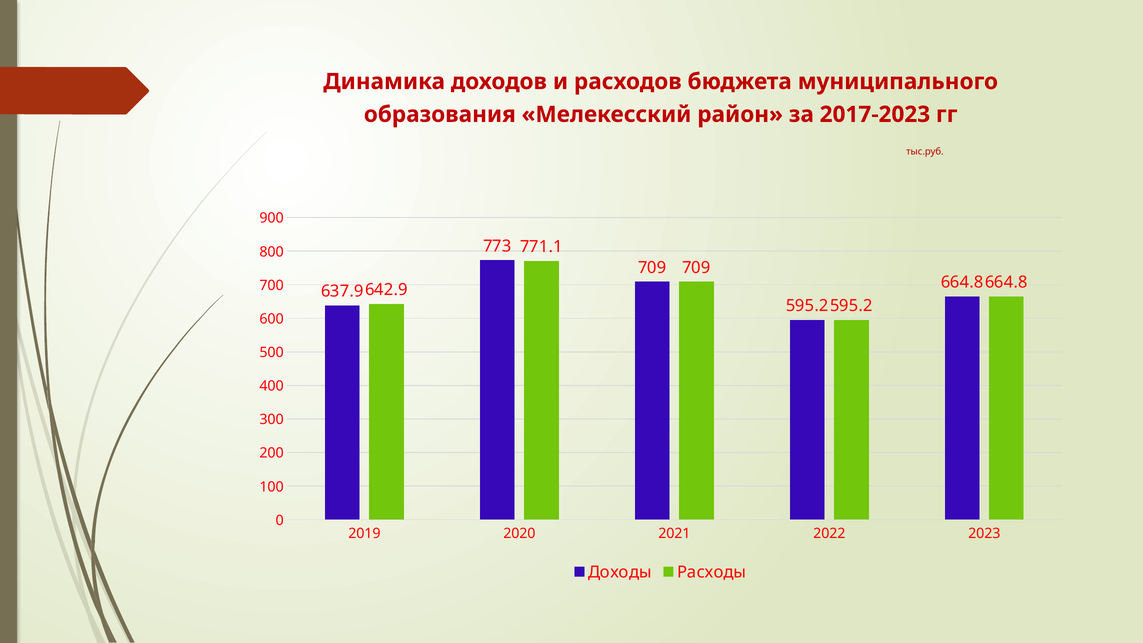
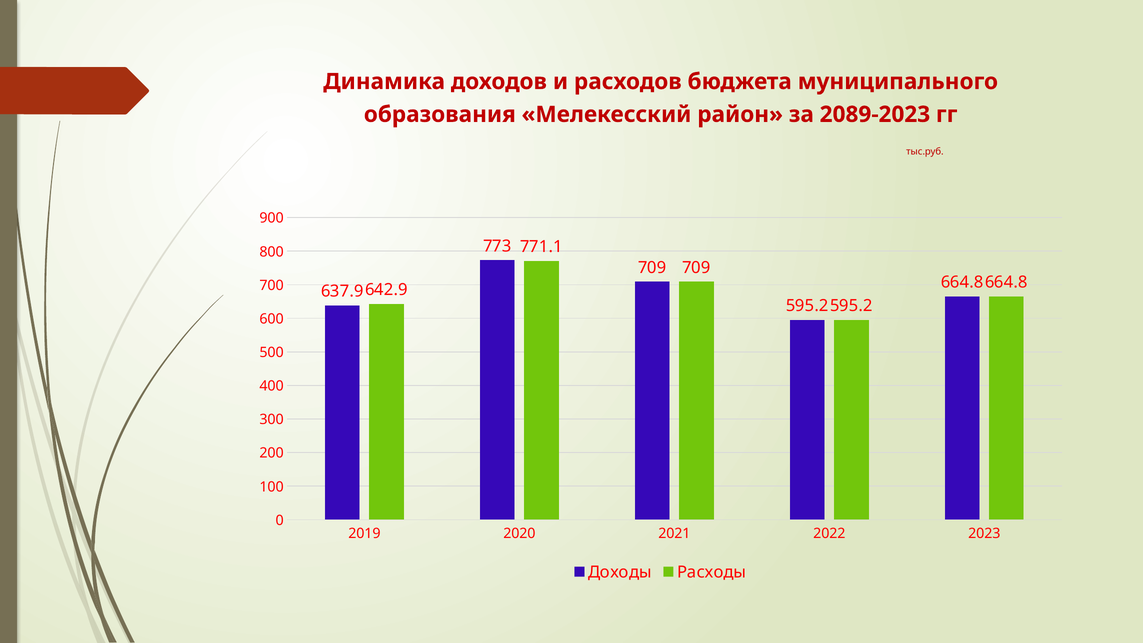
2017-2023: 2017-2023 -> 2089-2023 (875, 114)
